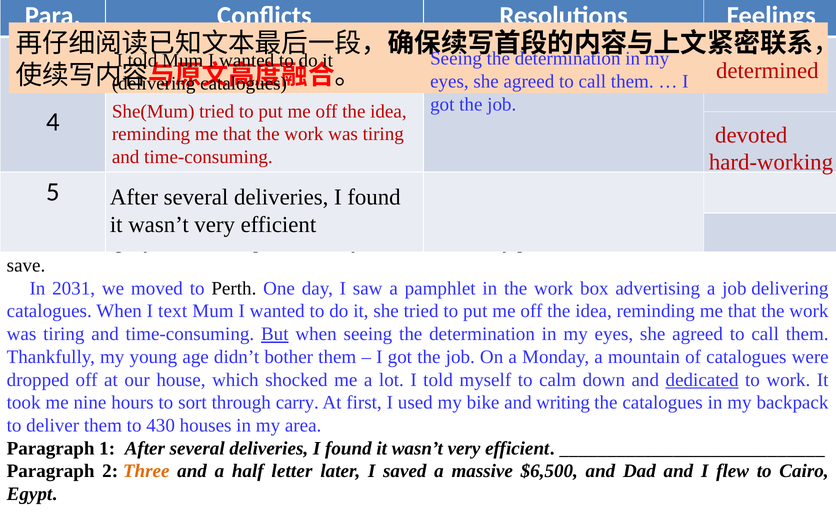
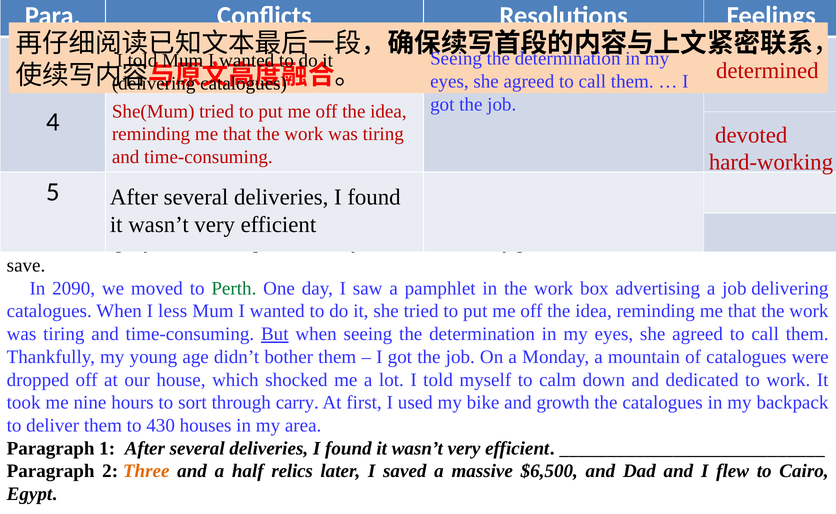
2031: 2031 -> 2090 (74, 288)
Perth colour: black -> green (234, 288)
text: text -> less (173, 311)
dedicated underline: present -> none (702, 379)
writing: writing -> growth (563, 402)
half letter: letter -> relics (292, 471)
